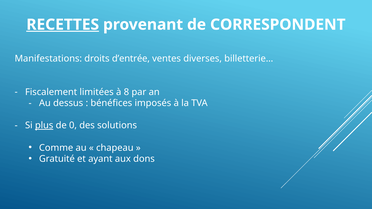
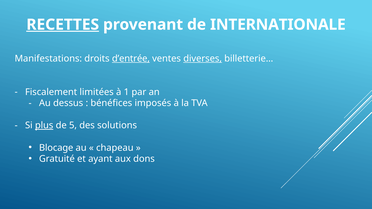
CORRESPONDENT: CORRESPONDENT -> INTERNATIONALE (278, 25)
d’entrée underline: none -> present (131, 59)
diverses underline: none -> present (203, 59)
8: 8 -> 1 (126, 92)
0: 0 -> 5 (73, 126)
Comme: Comme -> Blocage (56, 148)
